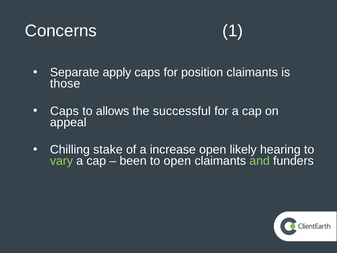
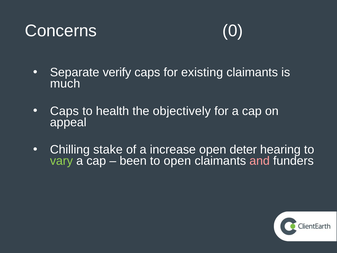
1: 1 -> 0 (233, 31)
apply: apply -> verify (117, 72)
position: position -> existing (202, 72)
those: those -> much (65, 84)
allows: allows -> health (112, 111)
successful: successful -> objectively (182, 111)
likely: likely -> deter (243, 150)
and colour: light green -> pink (260, 161)
